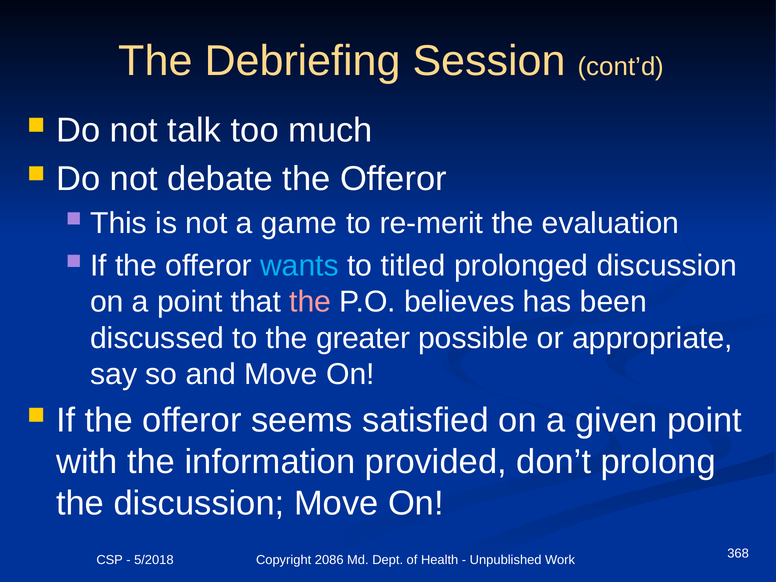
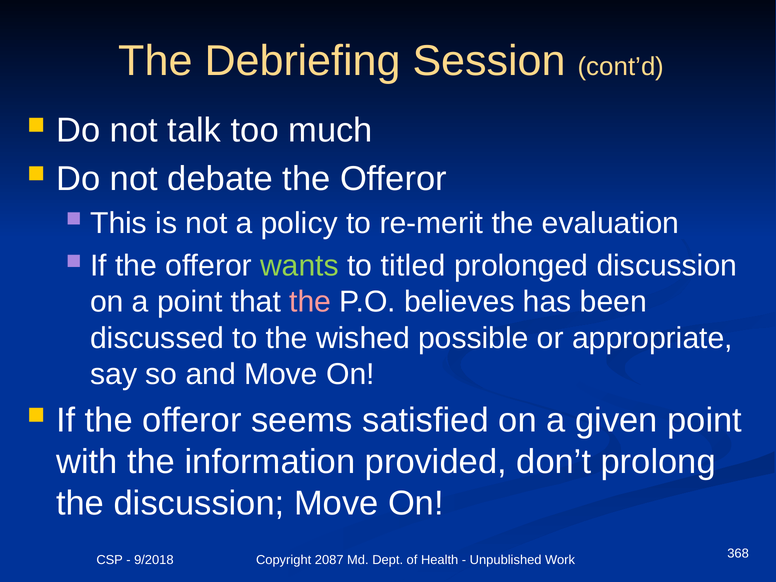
game: game -> policy (299, 223)
wants colour: light blue -> light green (299, 266)
greater: greater -> wished (363, 338)
5/2018: 5/2018 -> 9/2018 (154, 560)
2086: 2086 -> 2087 (329, 560)
